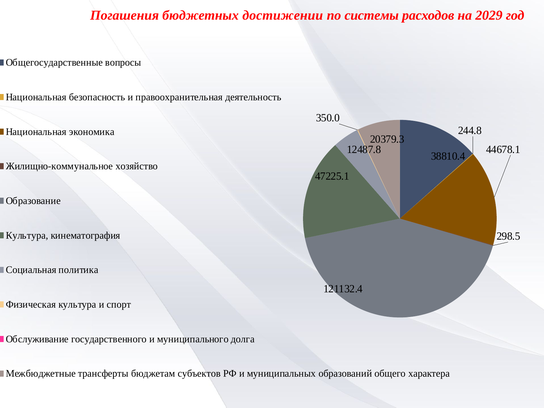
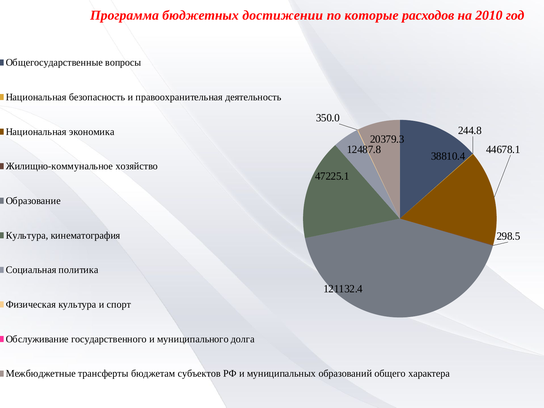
Погашения: Погашения -> Программа (125, 15)
системы: системы -> которые (372, 15)
2029: 2029 -> 2010 (489, 15)
